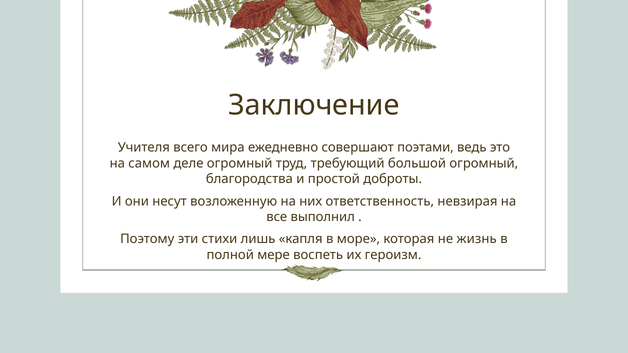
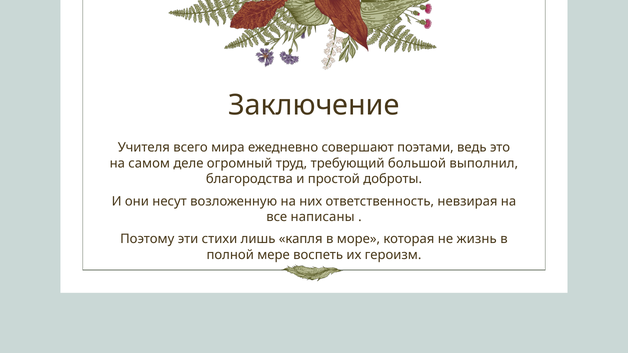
большой огромный: огромный -> выполнил (484, 163)
выполнил: выполнил -> написаны (323, 217)
